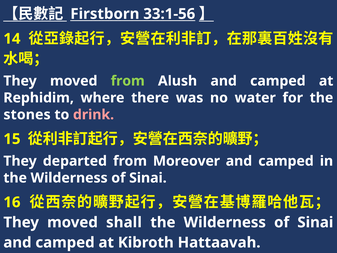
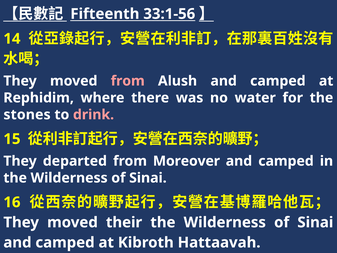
Firstborn: Firstborn -> Fifteenth (105, 14)
from colour: light green -> pink (128, 81)
shall: shall -> their (124, 222)
